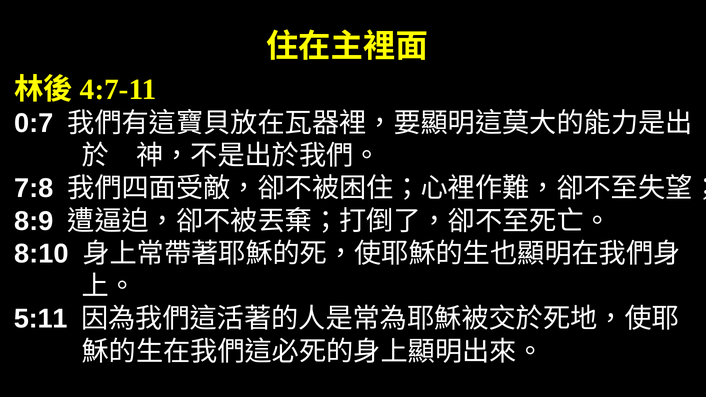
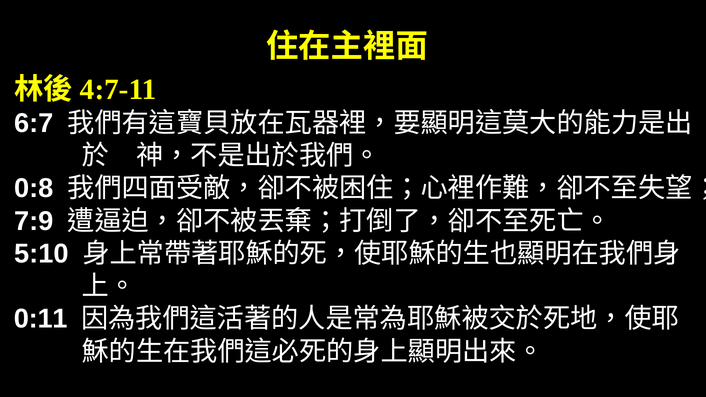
0:7: 0:7 -> 6:7 (34, 123)
7:8: 7:8 -> 0:8 (34, 189)
8:9: 8:9 -> 7:9 (34, 221)
8:10: 8:10 -> 5:10 (41, 254)
5:11: 5:11 -> 0:11 (41, 319)
